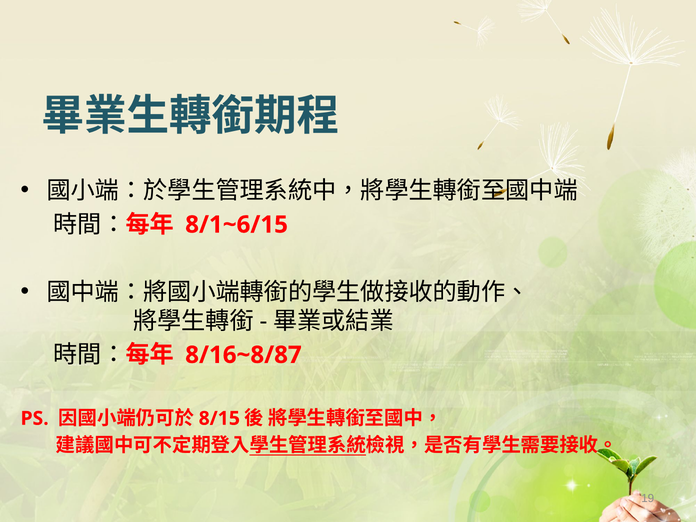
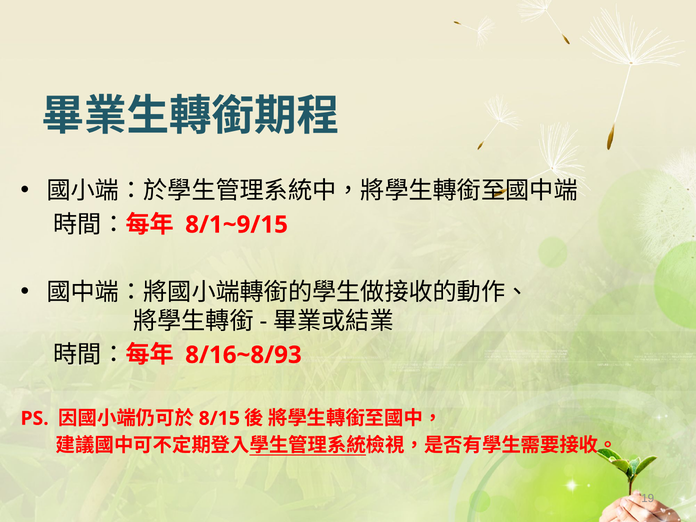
8/1~6/15: 8/1~6/15 -> 8/1~9/15 (237, 225)
8/16~8/87: 8/16~8/87 -> 8/16~8/93 (243, 355)
